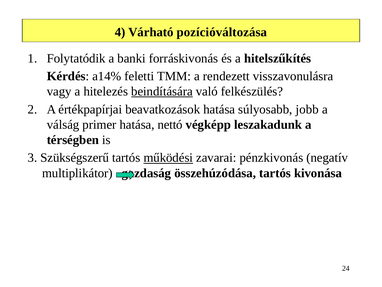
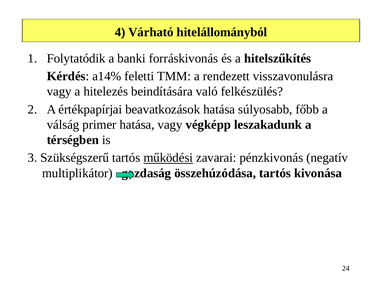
pozícióváltozása: pozícióváltozása -> hitelállományból (222, 32)
beindítására underline: present -> none (162, 91)
jobb: jobb -> főbb (307, 109)
hatása nettó: nettó -> vagy (170, 124)
